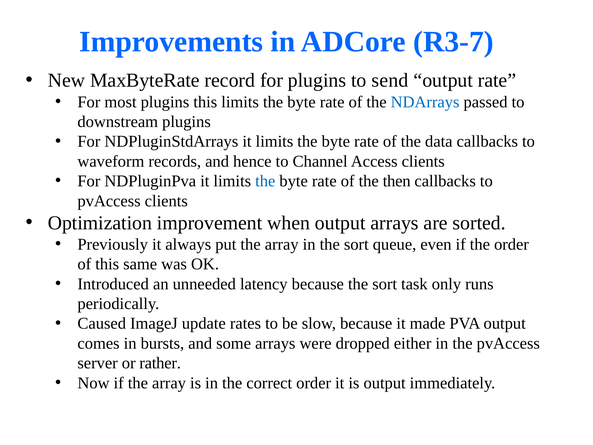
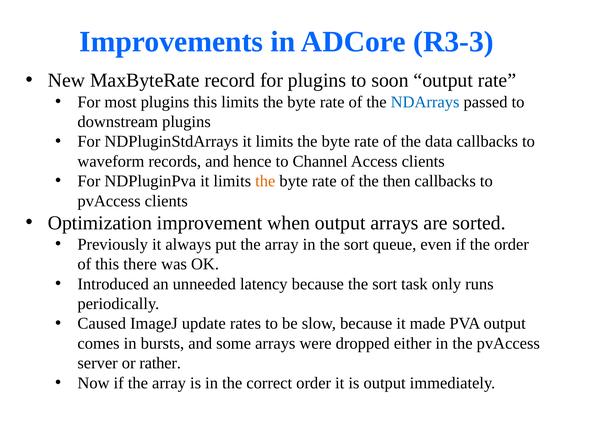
R3-7: R3-7 -> R3-3 (453, 42)
send: send -> soon (390, 80)
the colour: blue -> orange (265, 181)
same: same -> there (140, 264)
